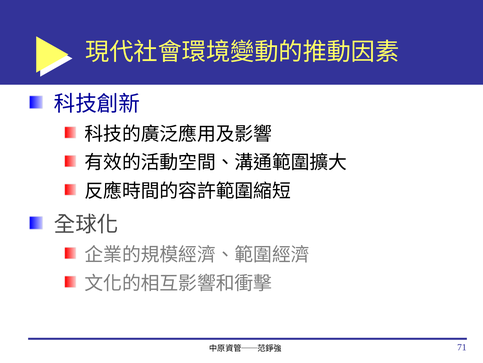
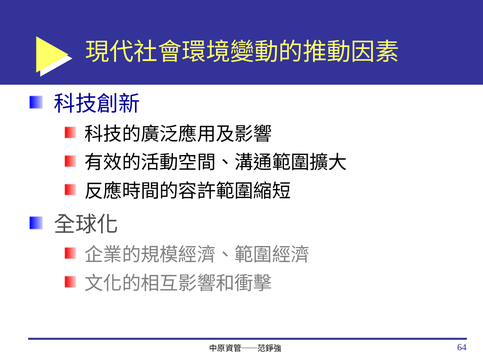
71: 71 -> 64 (462, 347)
